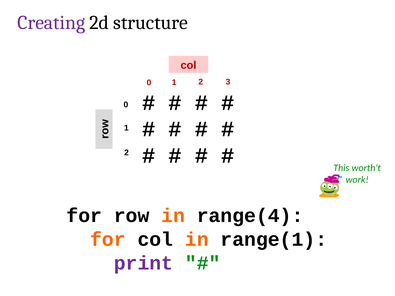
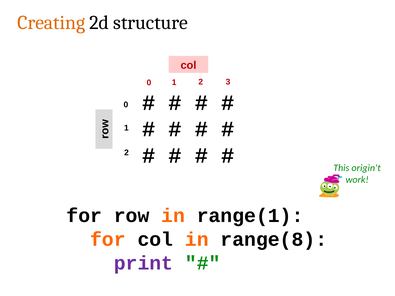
Creating colour: purple -> orange (51, 23)
worth't: worth't -> origin't (366, 168)
range(4: range(4 -> range(1 (250, 216)
range(1: range(1 -> range(8 (274, 240)
